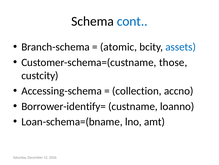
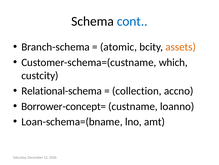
assets colour: blue -> orange (181, 47)
those: those -> which (173, 62)
Accessing-schema: Accessing-schema -> Relational-schema (62, 91)
Borrower-identify=: Borrower-identify= -> Borrower-concept= (64, 106)
